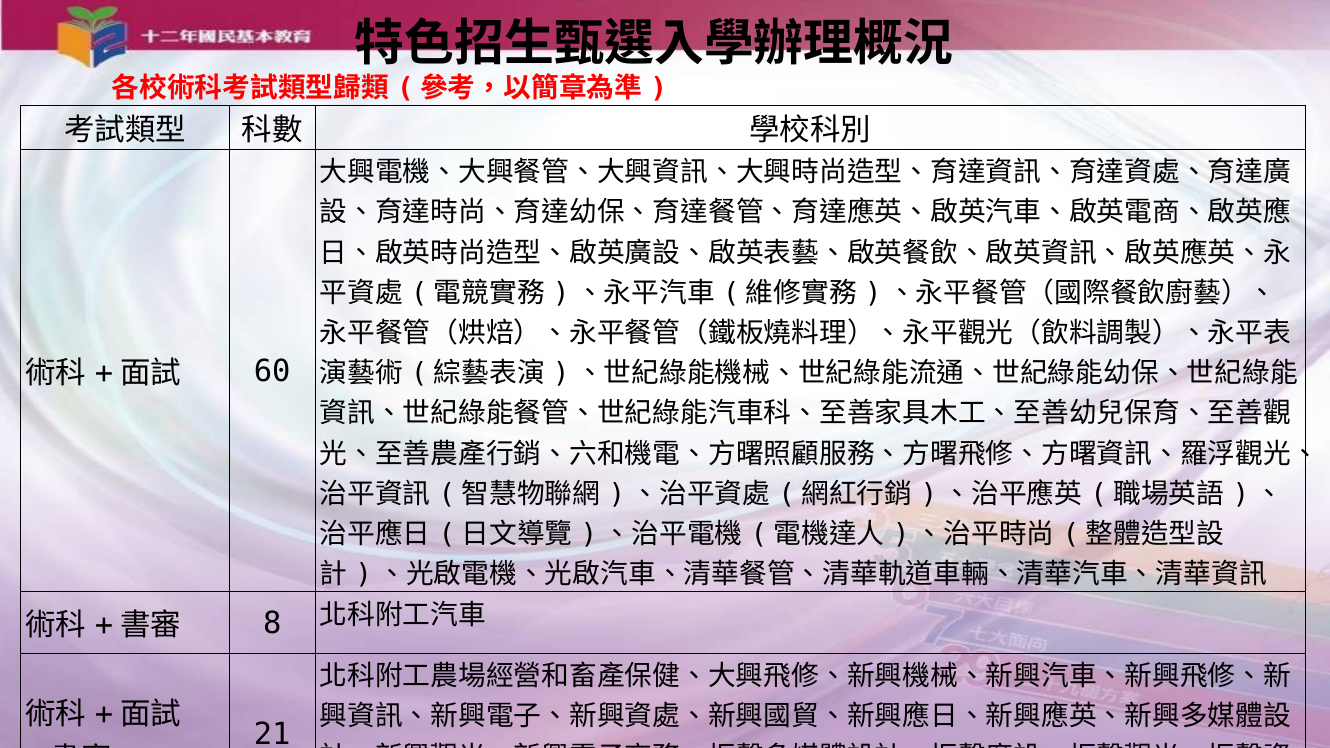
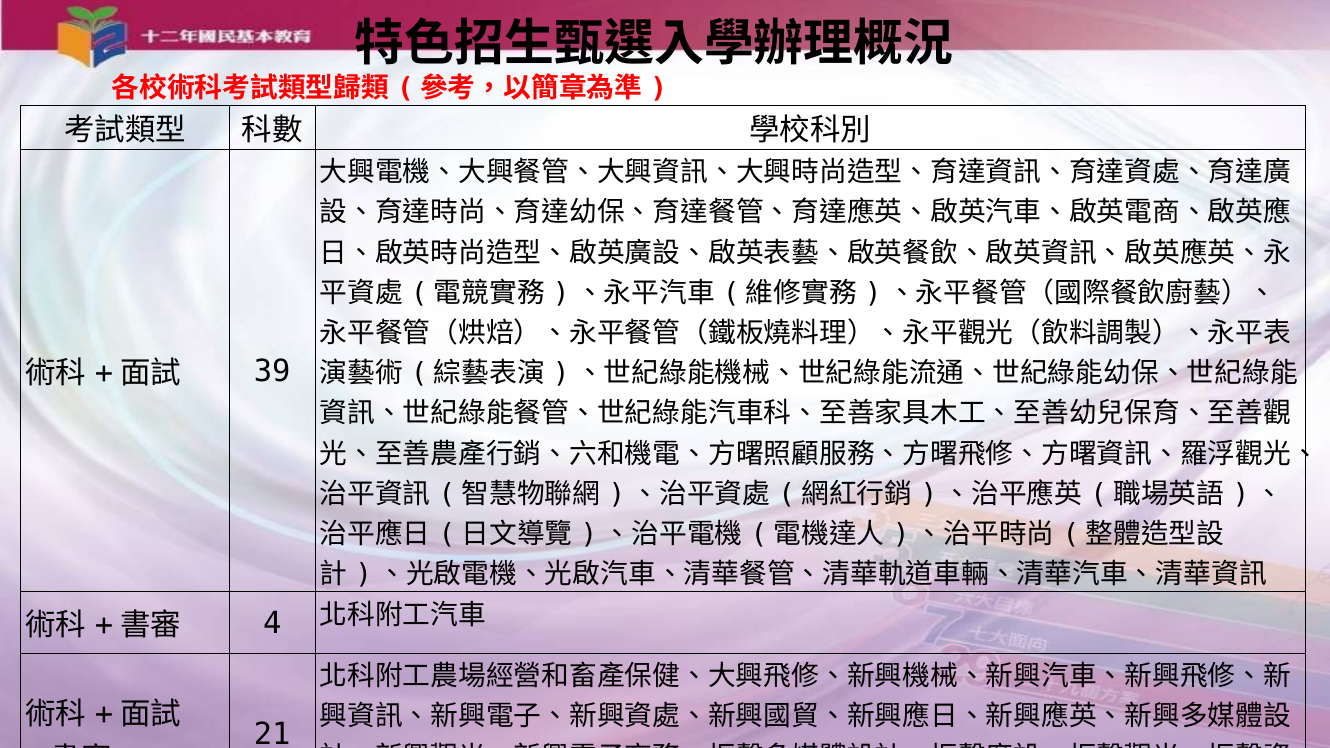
60: 60 -> 39 (272, 371)
8: 8 -> 4 (272, 623)
